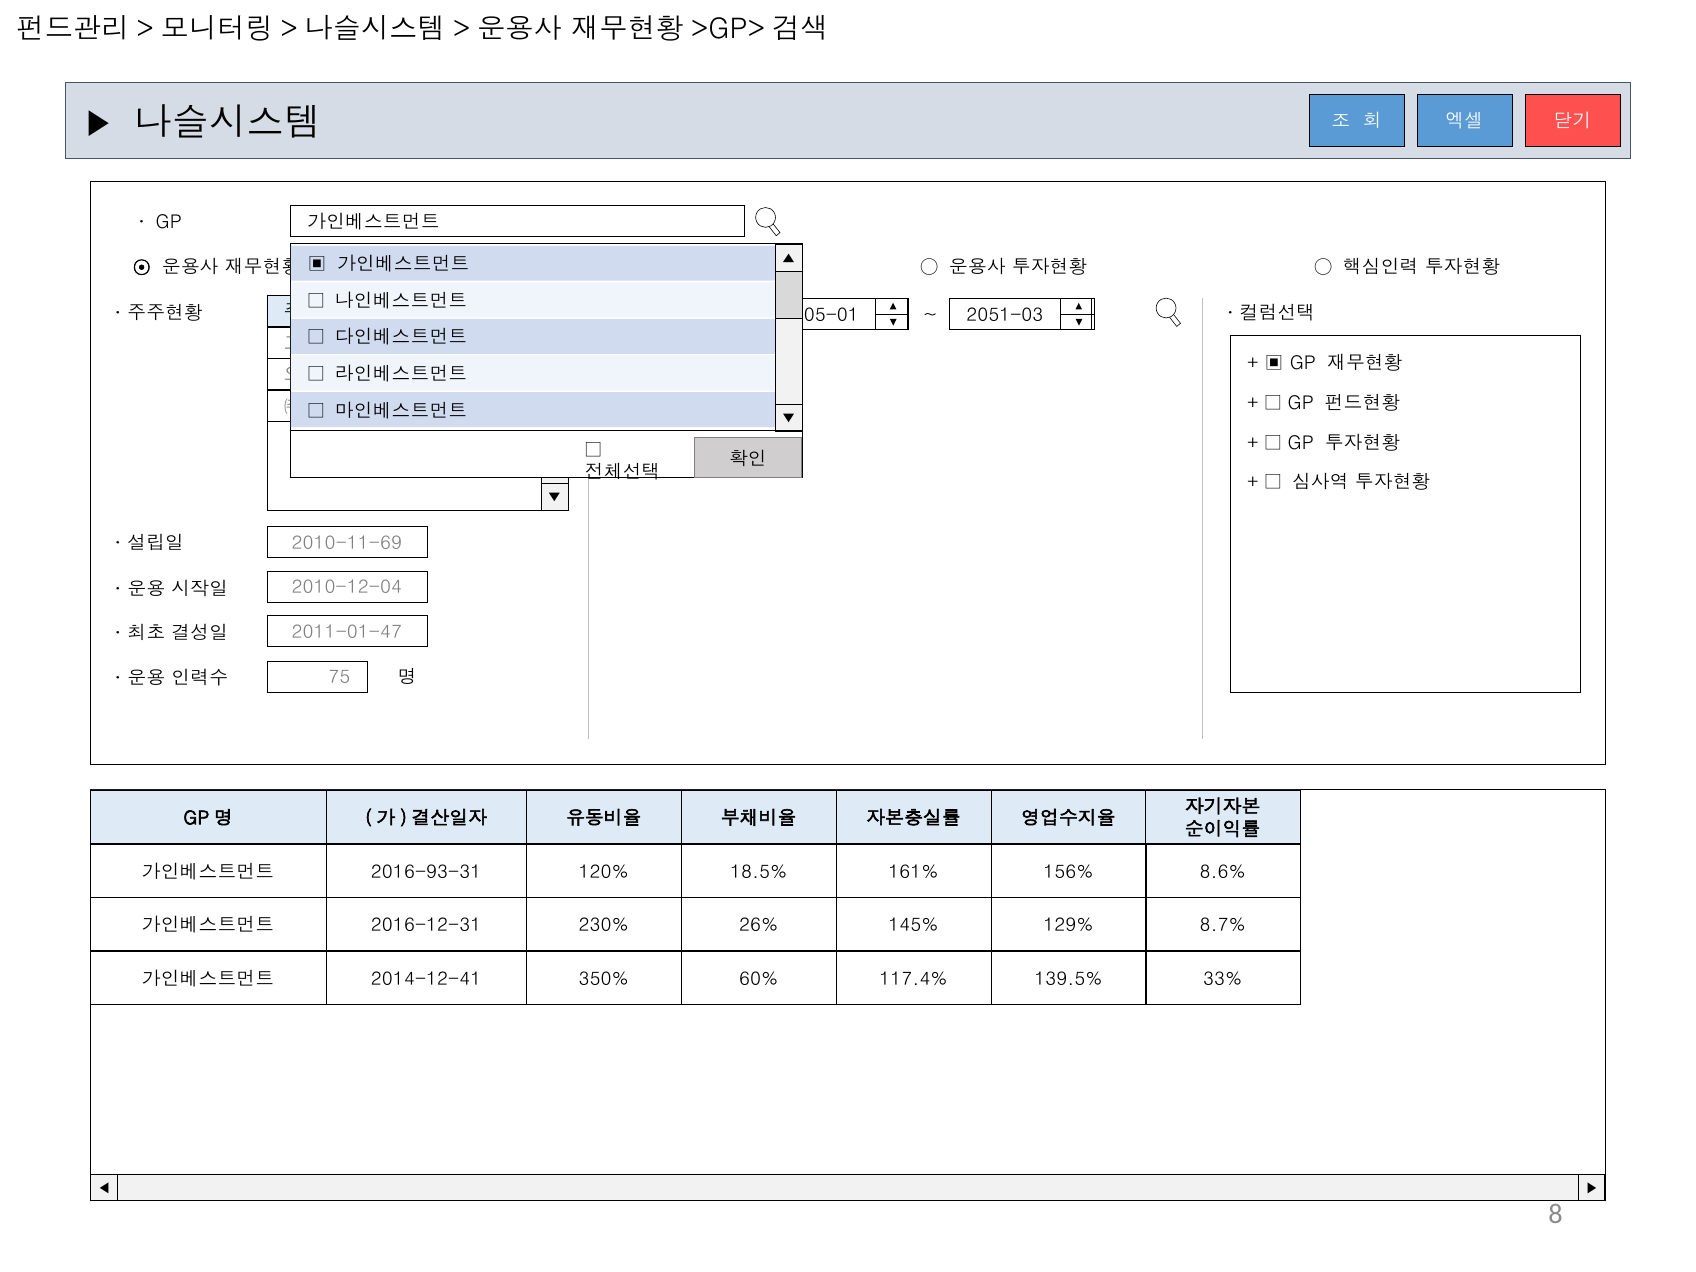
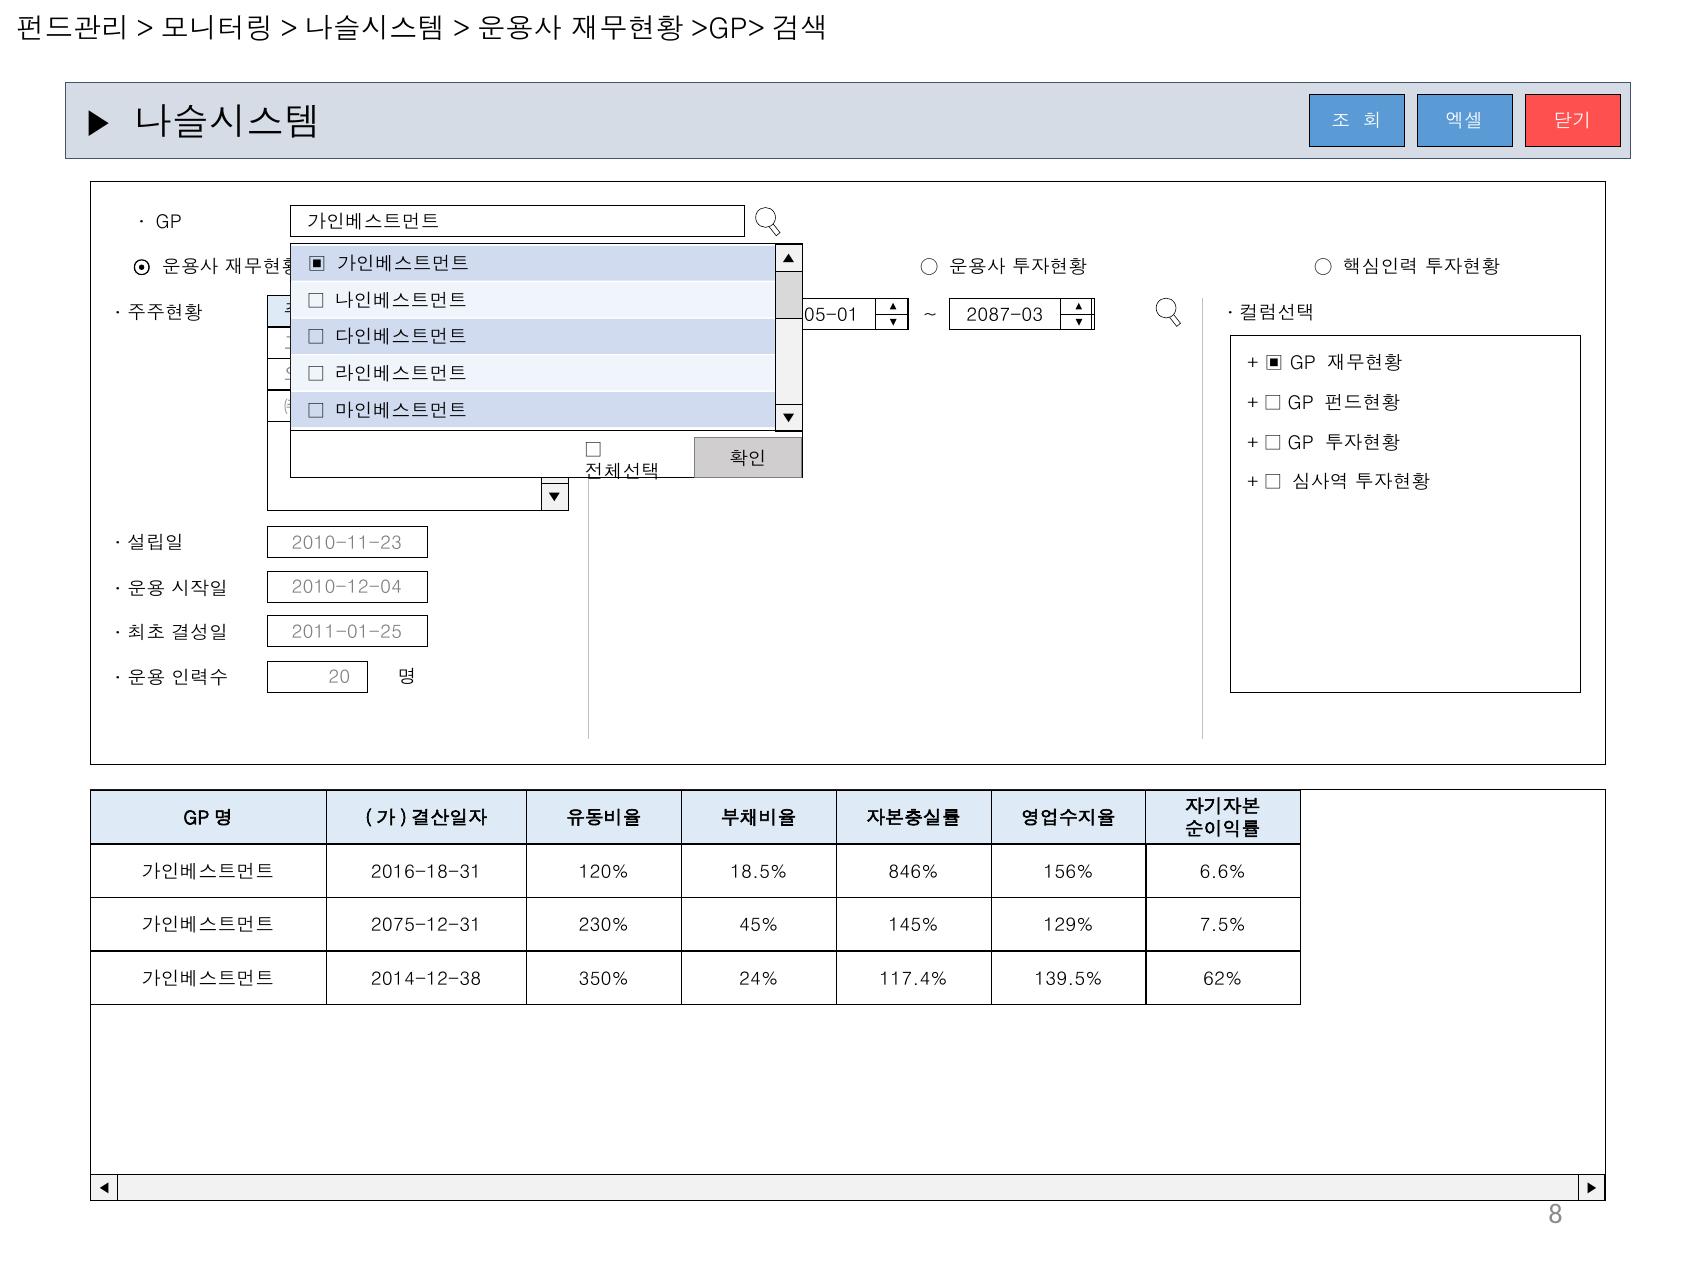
2051-03: 2051-03 -> 2087-03 (1005, 315)
2010-11-69: 2010-11-69 -> 2010-11-23 (347, 543)
2011-01-47: 2011-01-47 -> 2011-01-25 (347, 632)
75: 75 -> 20 (339, 678)
2016-93-31: 2016-93-31 -> 2016-18-31 (426, 872)
161%: 161% -> 846% (914, 872)
8.6%: 8.6% -> 6.6% (1223, 872)
2016-12-31: 2016-12-31 -> 2075-12-31 (426, 925)
26%: 26% -> 45% (759, 925)
8.7%: 8.7% -> 7.5% (1223, 925)
2014-12-41: 2014-12-41 -> 2014-12-38 (426, 979)
60%: 60% -> 24% (759, 979)
33%: 33% -> 62% (1223, 979)
